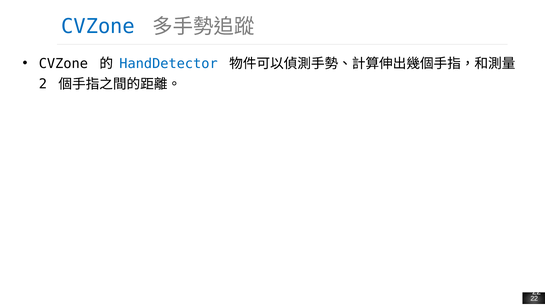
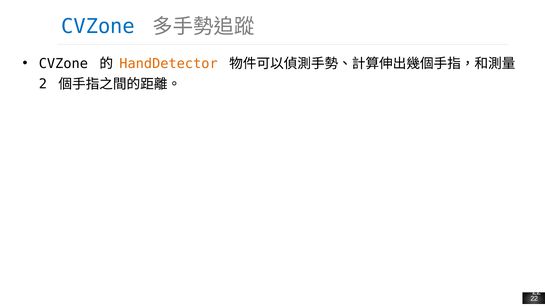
HandDetector colour: blue -> orange (169, 63)
